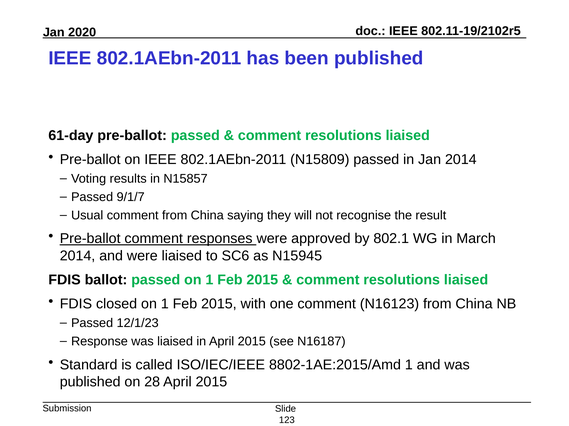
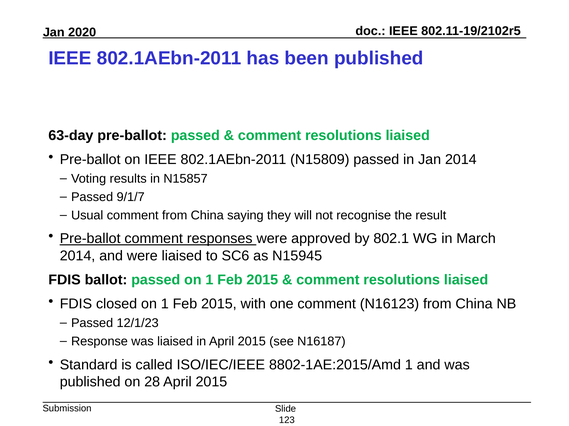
61-day: 61-day -> 63-day (71, 136)
